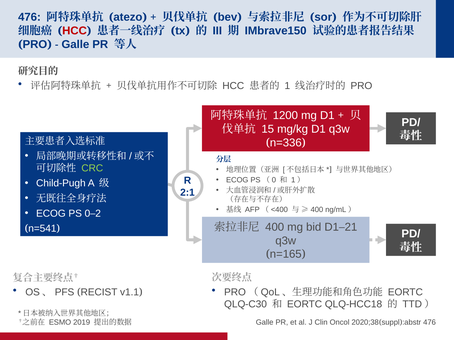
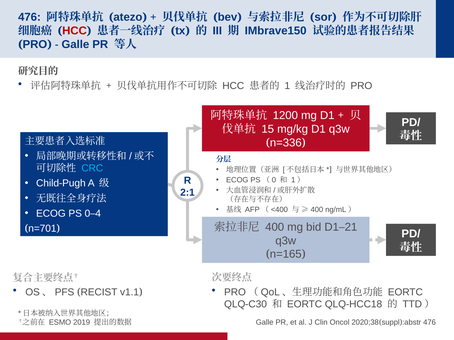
CRC colour: light green -> light blue (92, 168)
2: 2 -> 4 (98, 214)
n=541: n=541 -> n=701 (42, 229)
